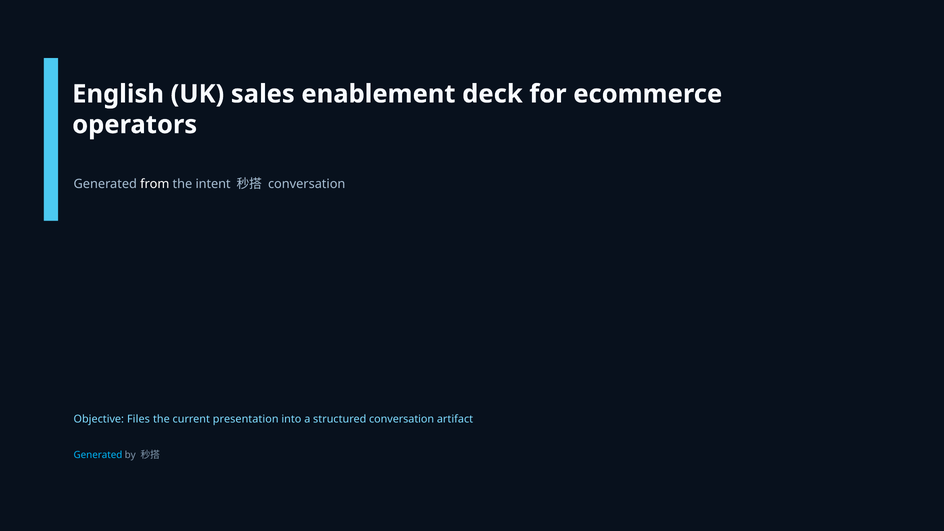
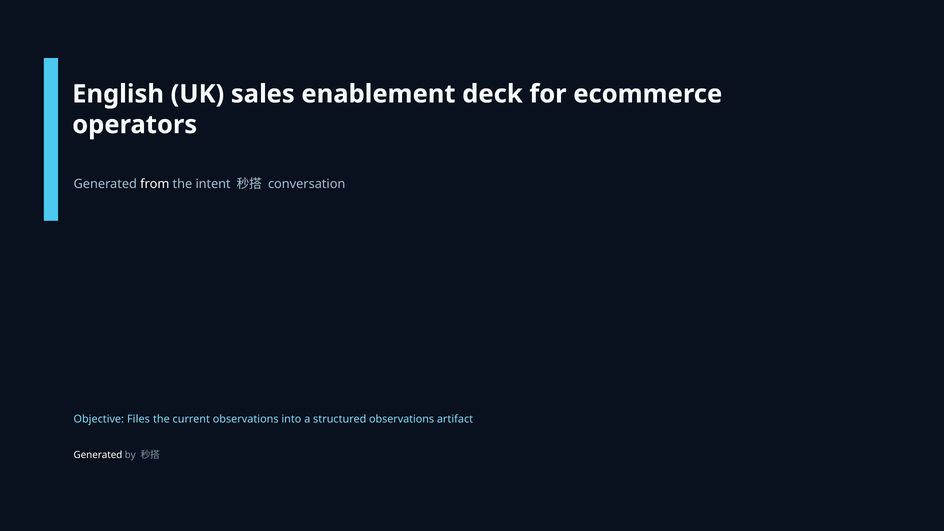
current presentation: presentation -> observations (246, 419)
structured conversation: conversation -> observations (402, 419)
Generated colour: light blue -> white (98, 455)
